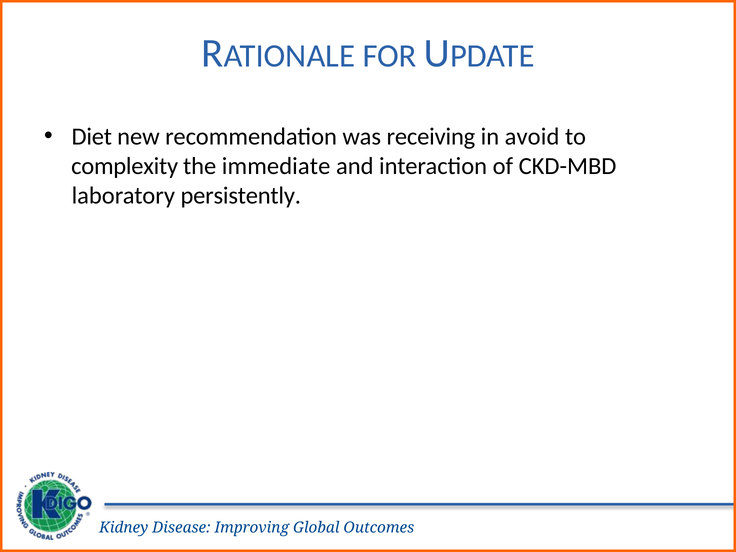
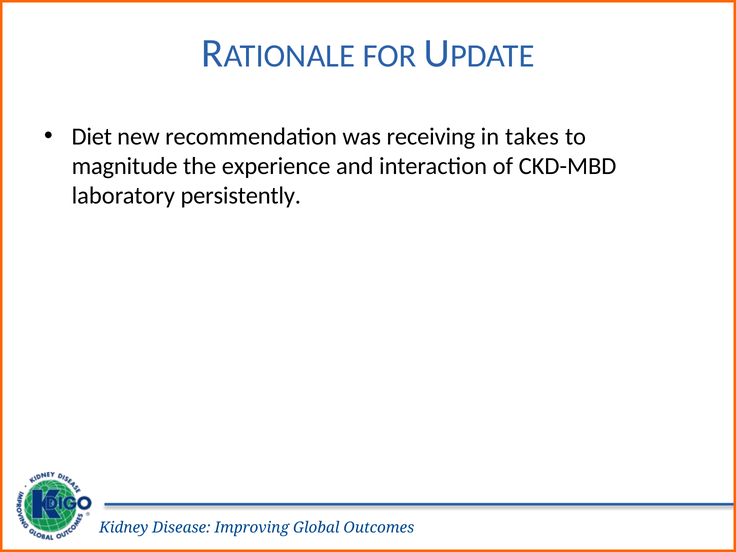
avoid: avoid -> takes (532, 137)
complexity: complexity -> magnitude (125, 166)
immediate: immediate -> experience (276, 166)
